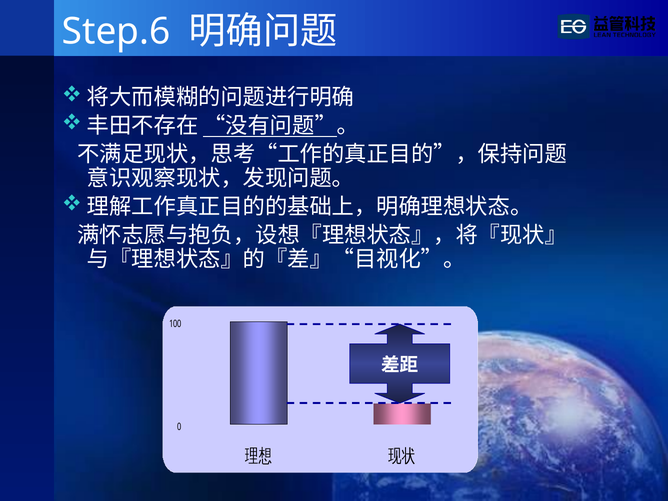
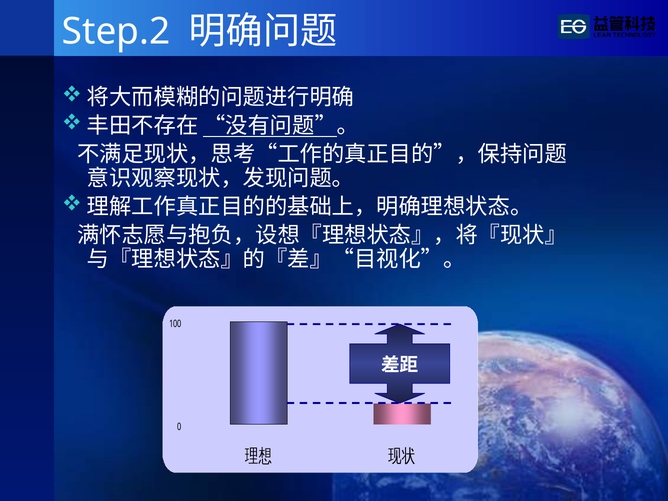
Step.6: Step.6 -> Step.2 (116, 32)
